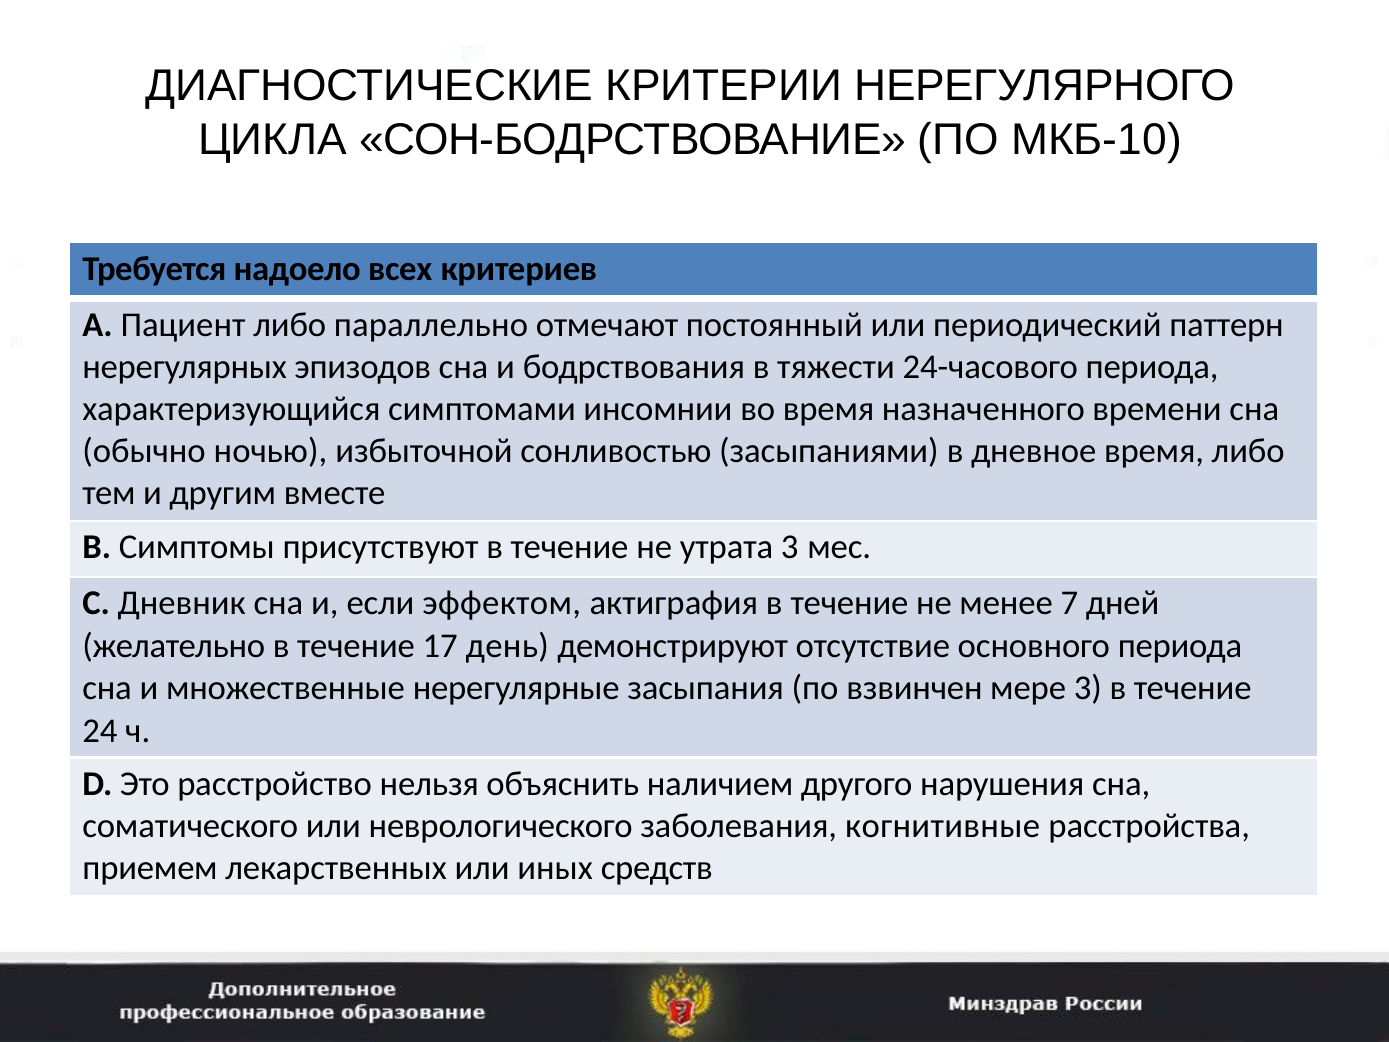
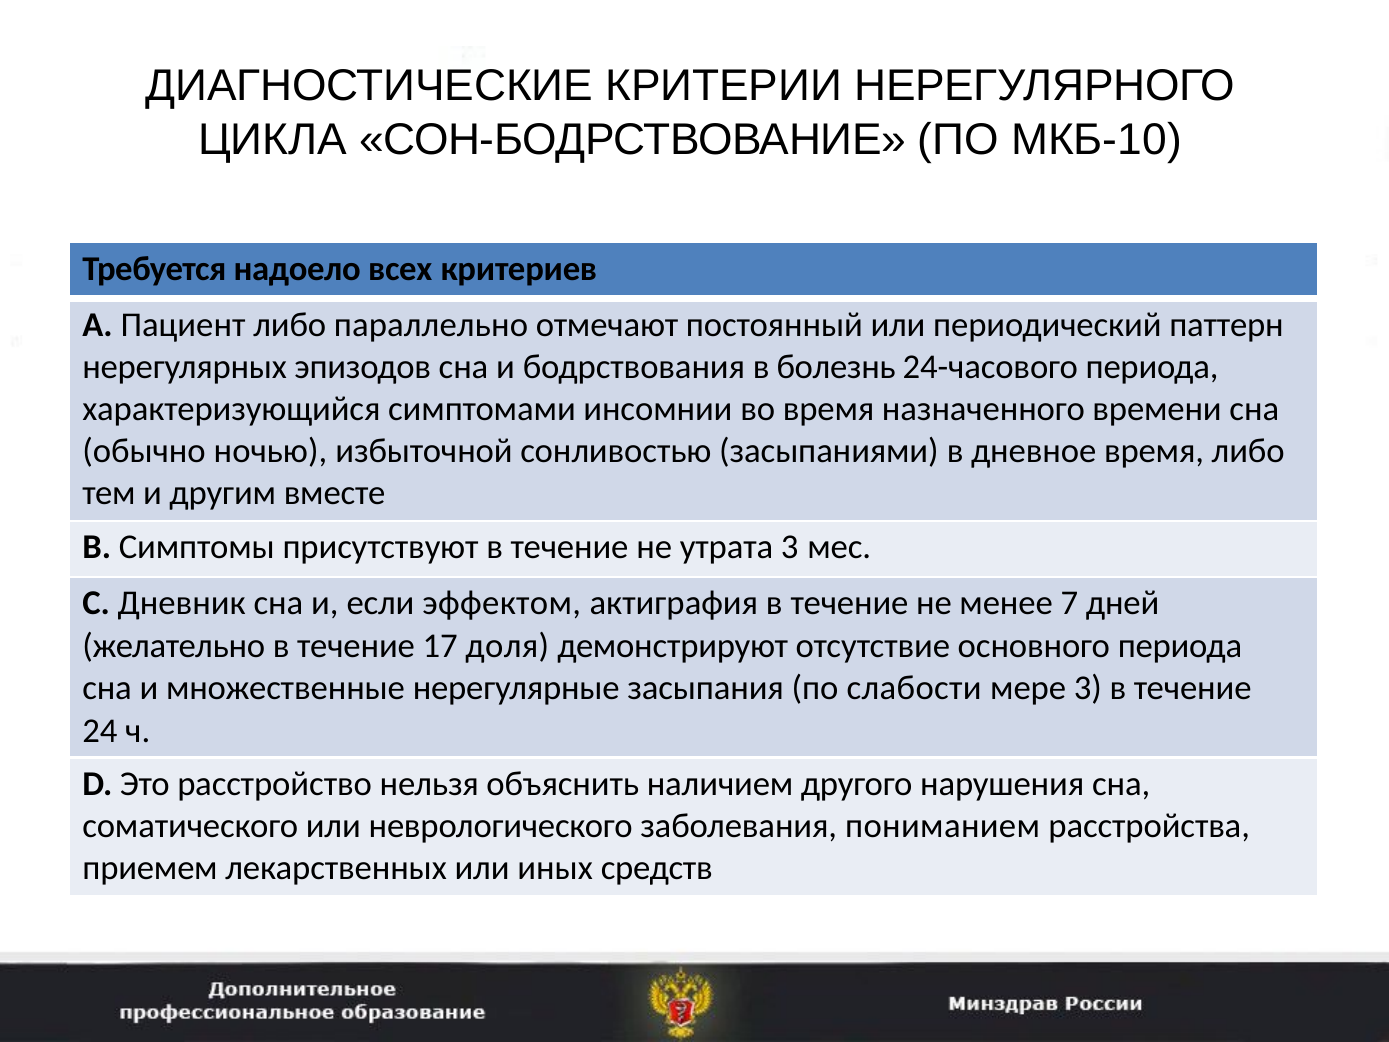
тяжести: тяжести -> болезнь (836, 367)
день: день -> доля (507, 646)
взвинчен: взвинчен -> слабости (914, 688)
когнитивные: когнитивные -> пониманием (943, 826)
